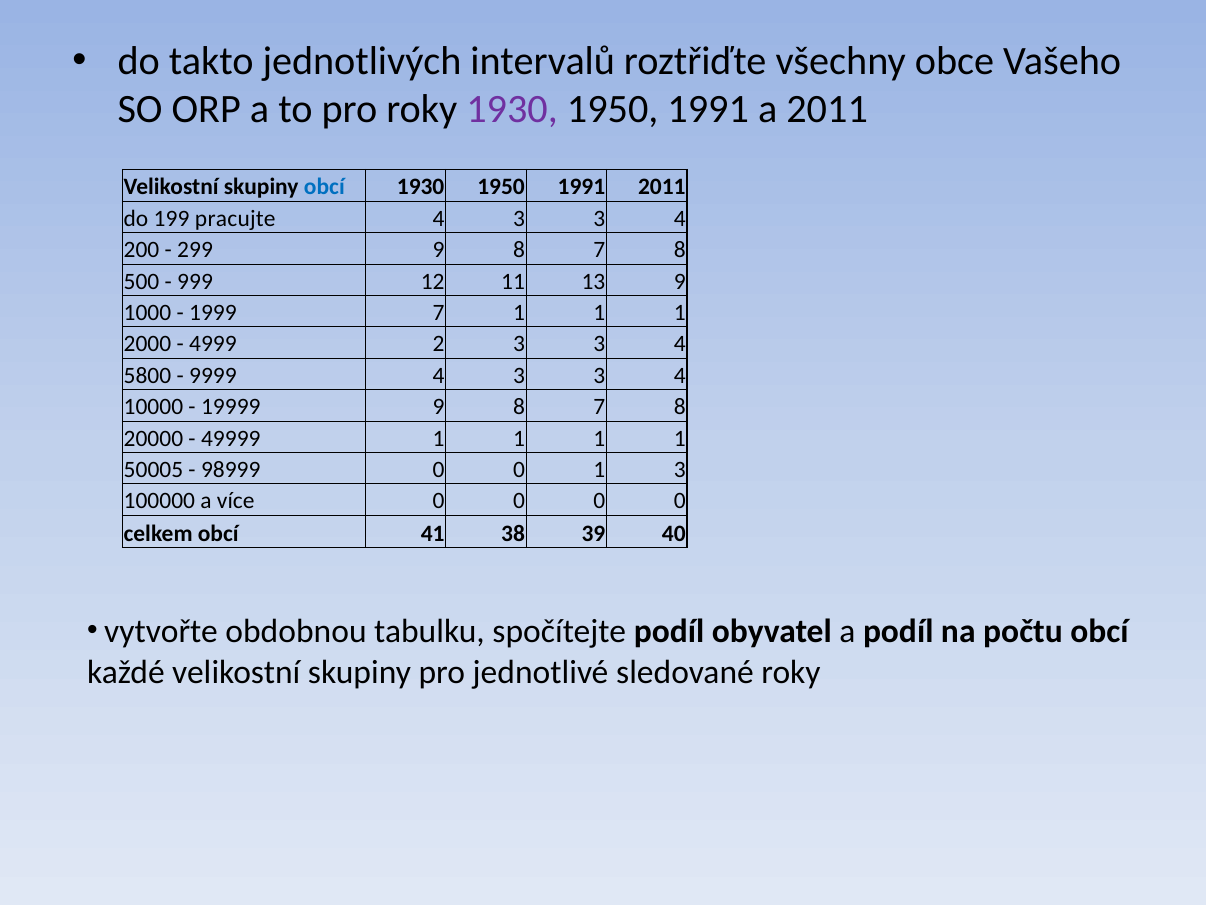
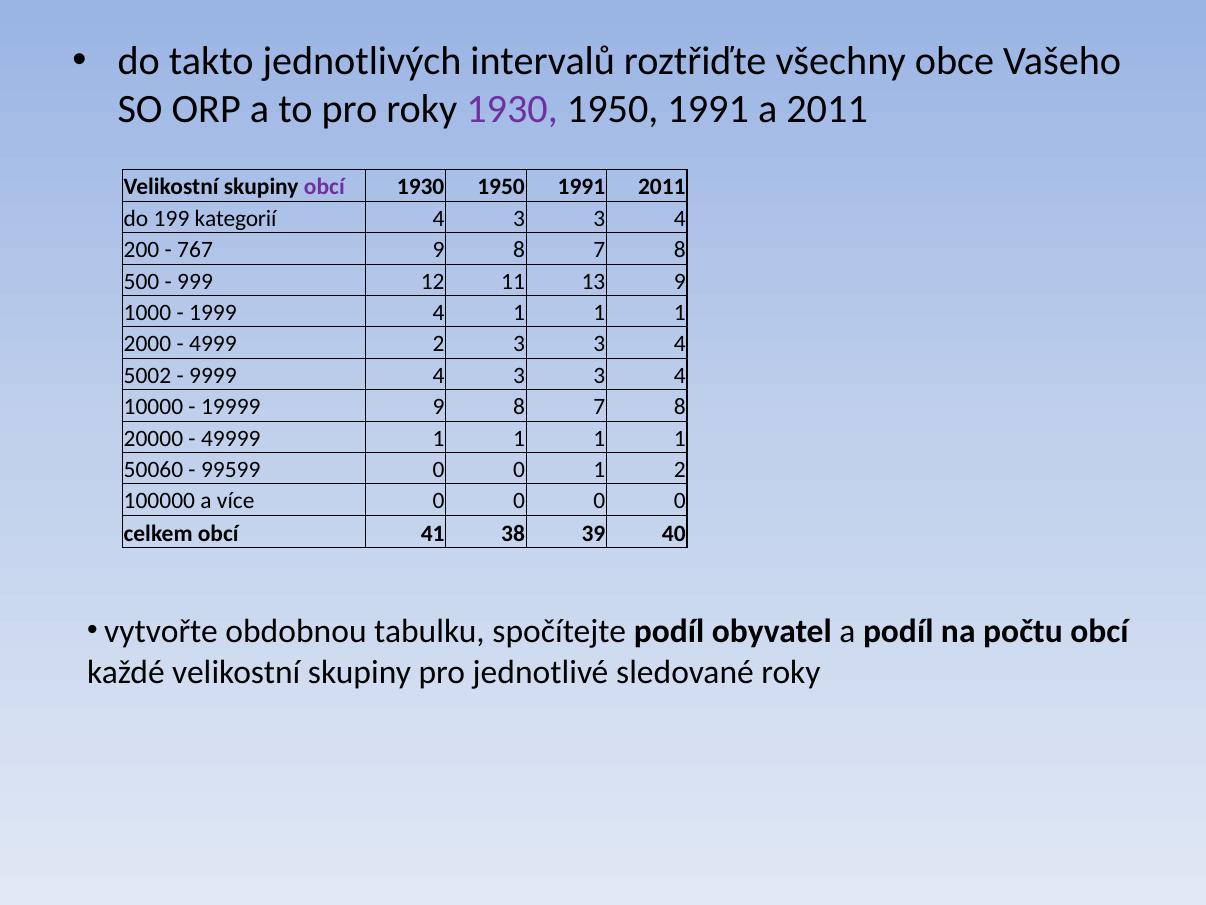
obcí colour: blue -> purple (324, 187)
pracujte: pracujte -> kategorií (236, 218)
299: 299 -> 767 (195, 250)
1999 7: 7 -> 4 (439, 313)
5800: 5800 -> 5002 (147, 375)
50005: 50005 -> 50060 (153, 469)
98999: 98999 -> 99599 (231, 469)
1 3: 3 -> 2 (680, 469)
